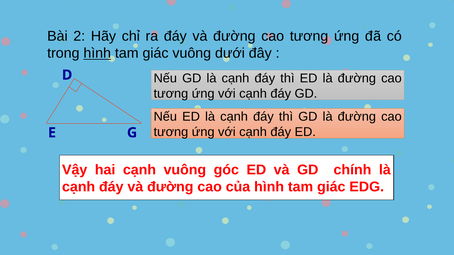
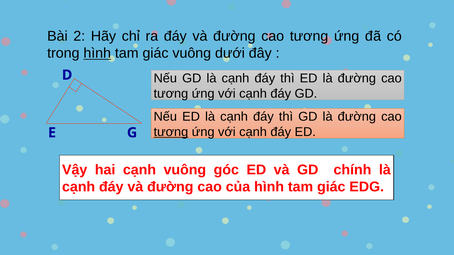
tương underline: none -> present (171, 132)
